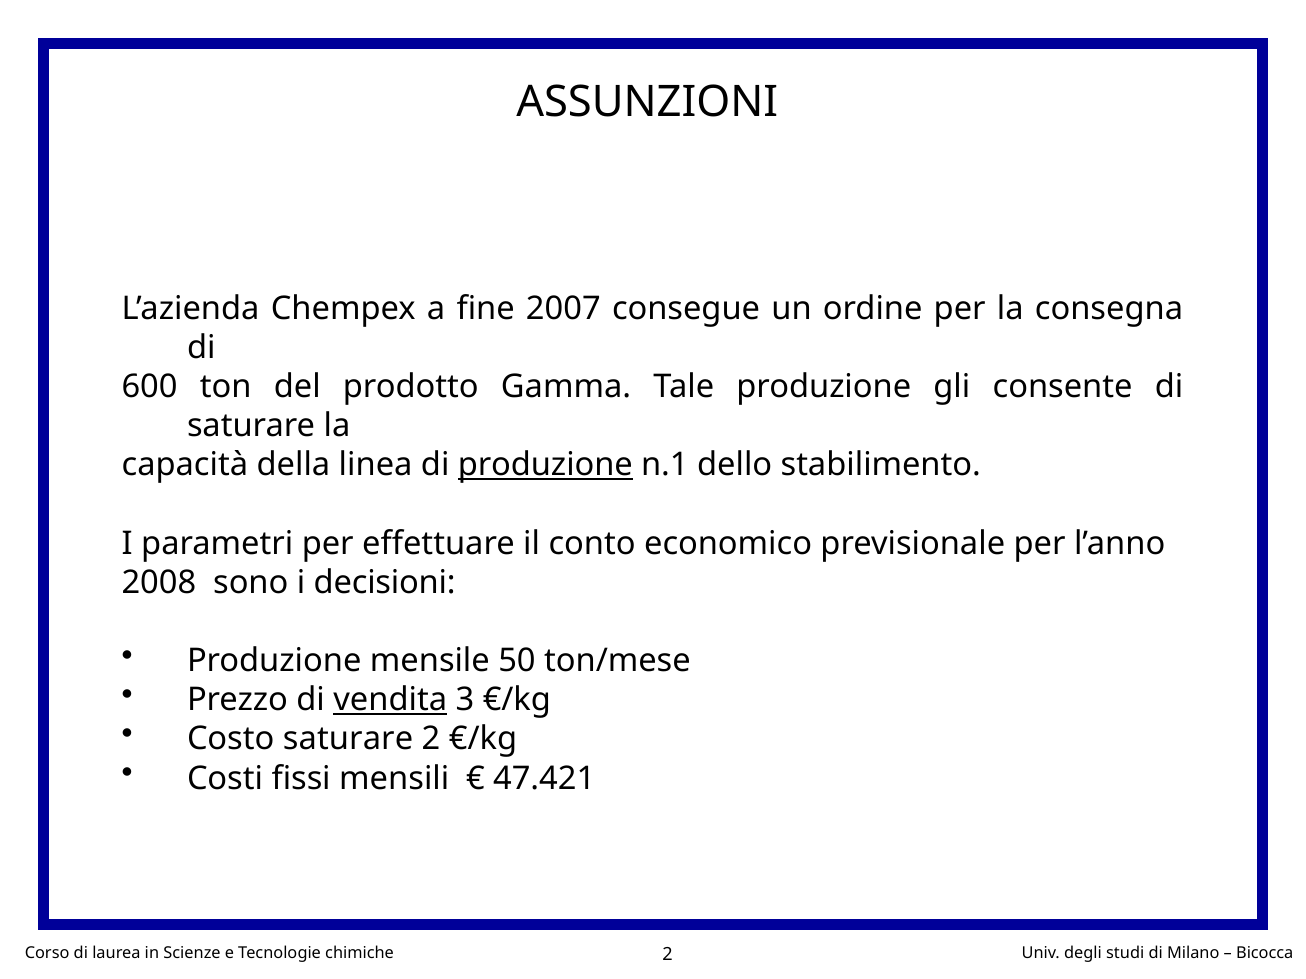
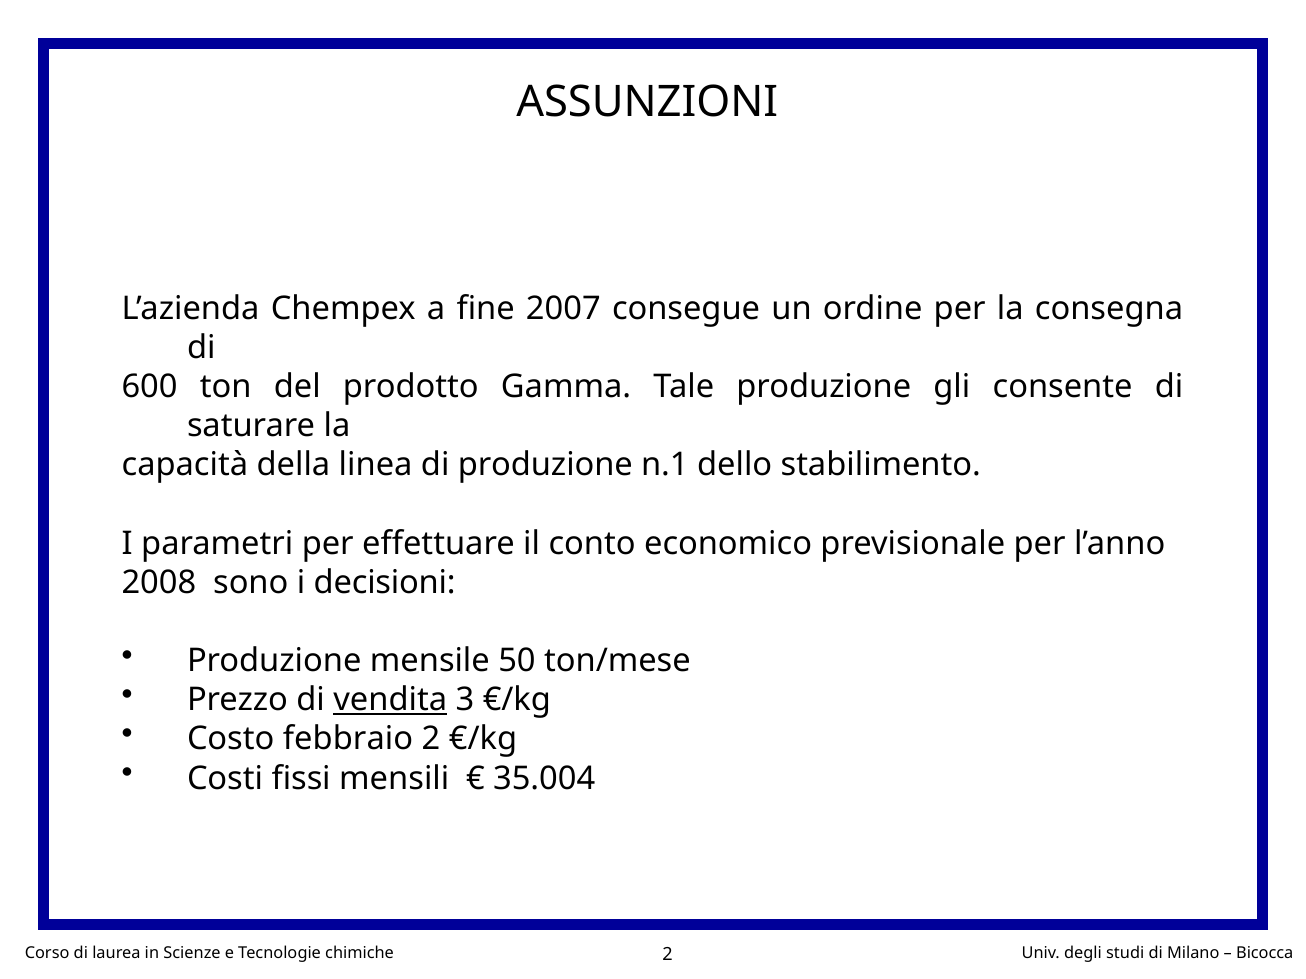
produzione underline: present -> none (545, 465)
Costo saturare: saturare -> febbraio (348, 739)
47.421: 47.421 -> 35.004 (544, 779)
